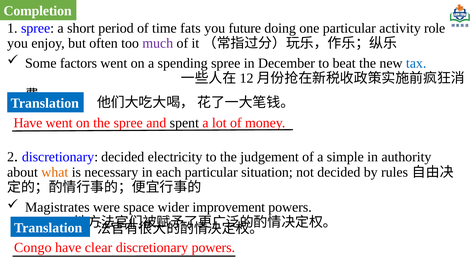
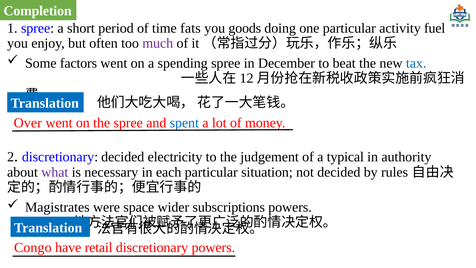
future: future -> goods (245, 28)
role: role -> fuel (435, 28)
Have: Have -> Over (28, 123)
spent colour: black -> blue (184, 123)
simple: simple -> typical (345, 157)
what colour: orange -> purple (55, 172)
improvement: improvement -> subscriptions (229, 207)
clear: clear -> retail (99, 247)
